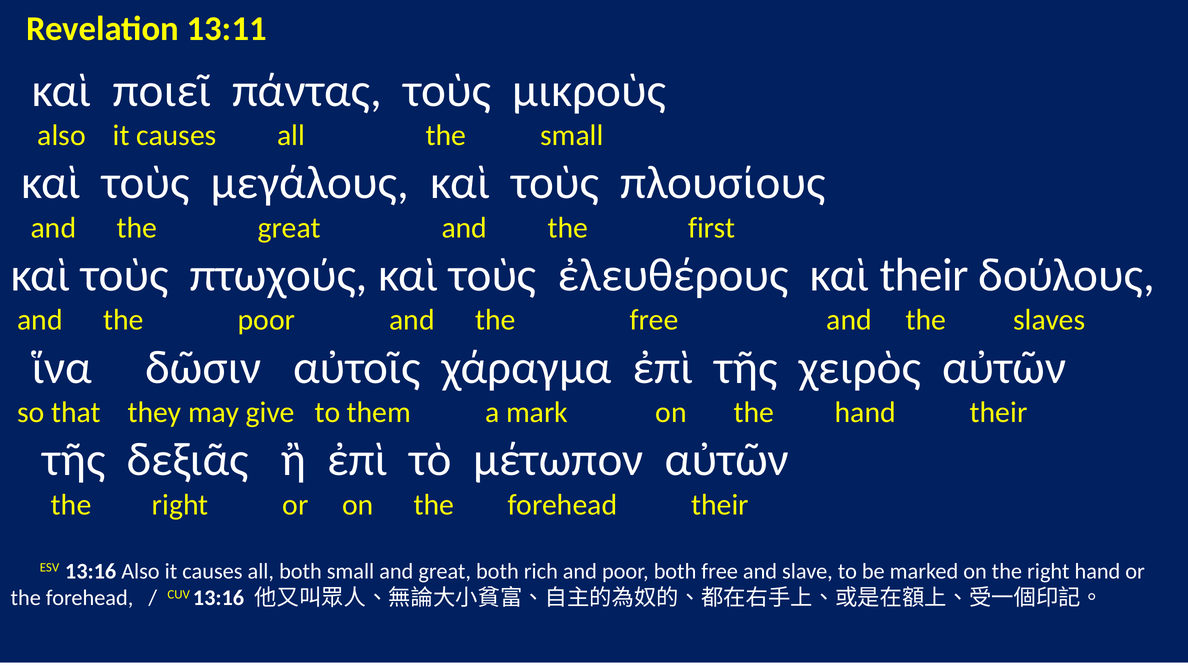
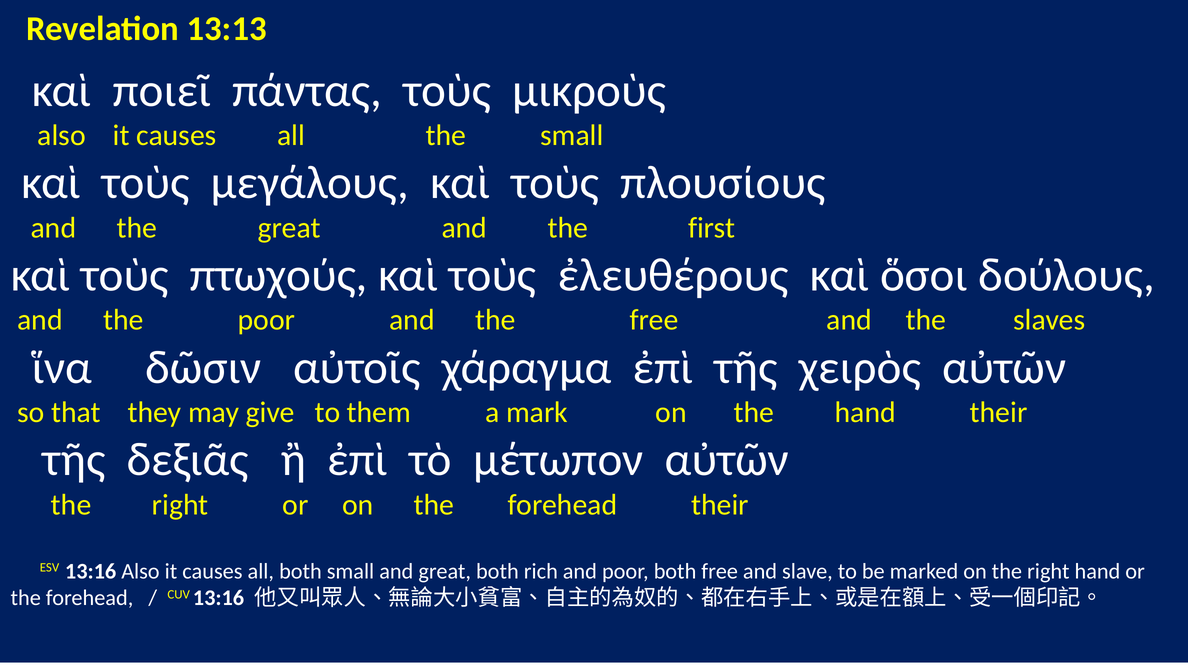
13:11: 13:11 -> 13:13 (227, 29)
καὶ their: their -> ὅσοι (924, 275)
